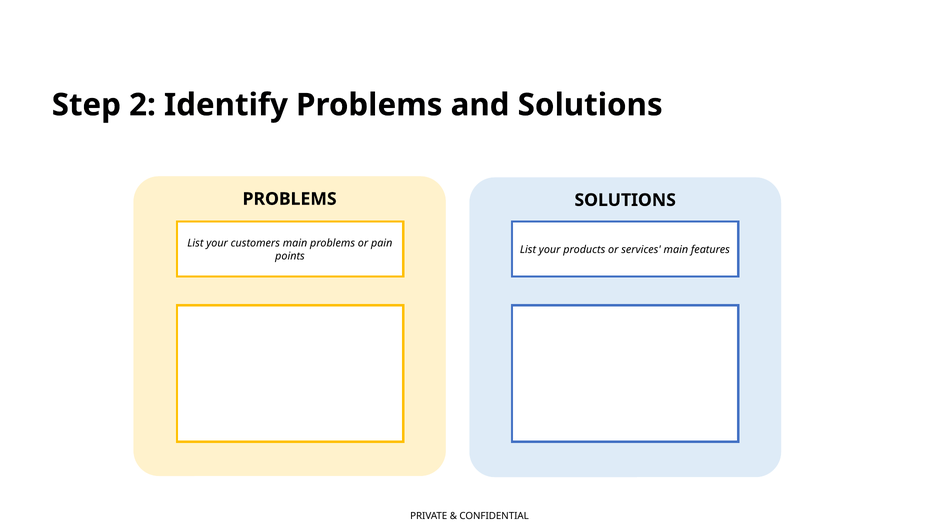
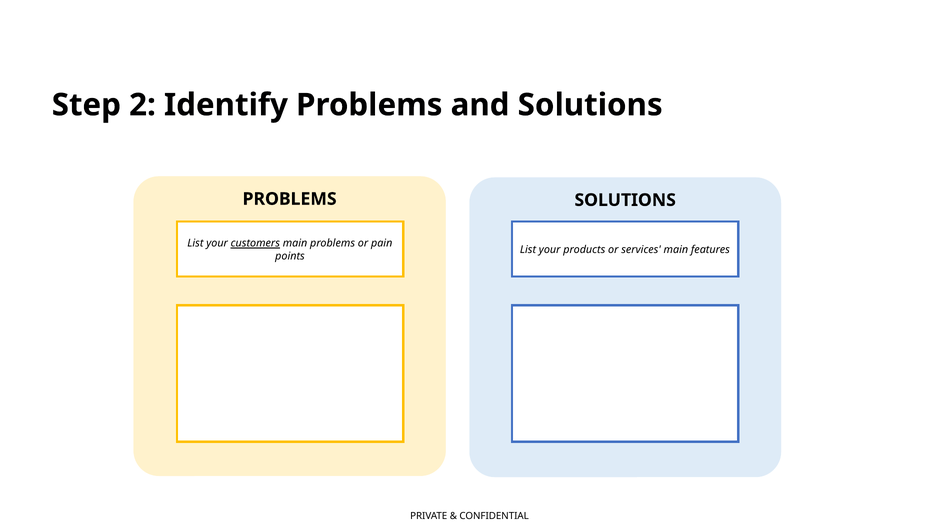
customers underline: none -> present (255, 243)
